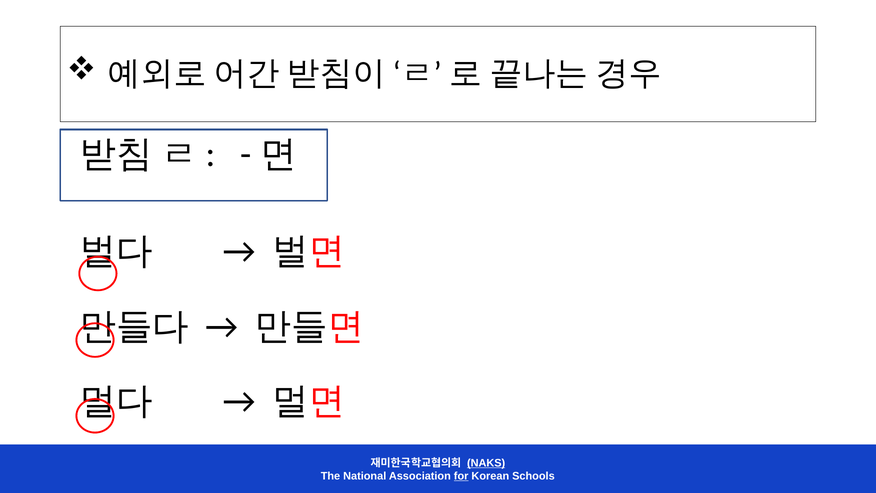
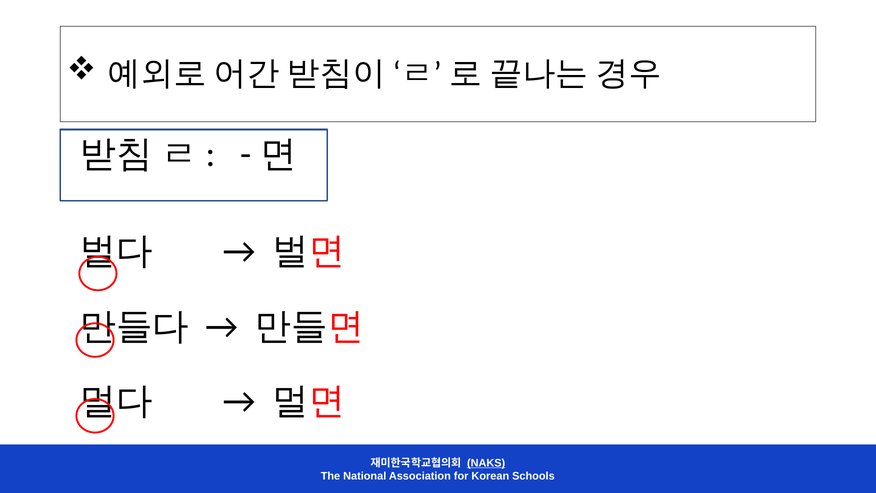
for underline: present -> none (461, 476)
